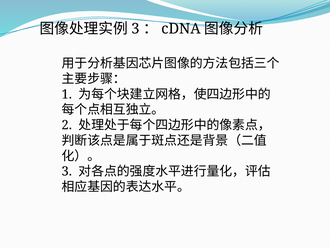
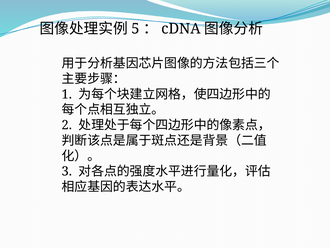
3: 3 -> 5 (135, 29)
